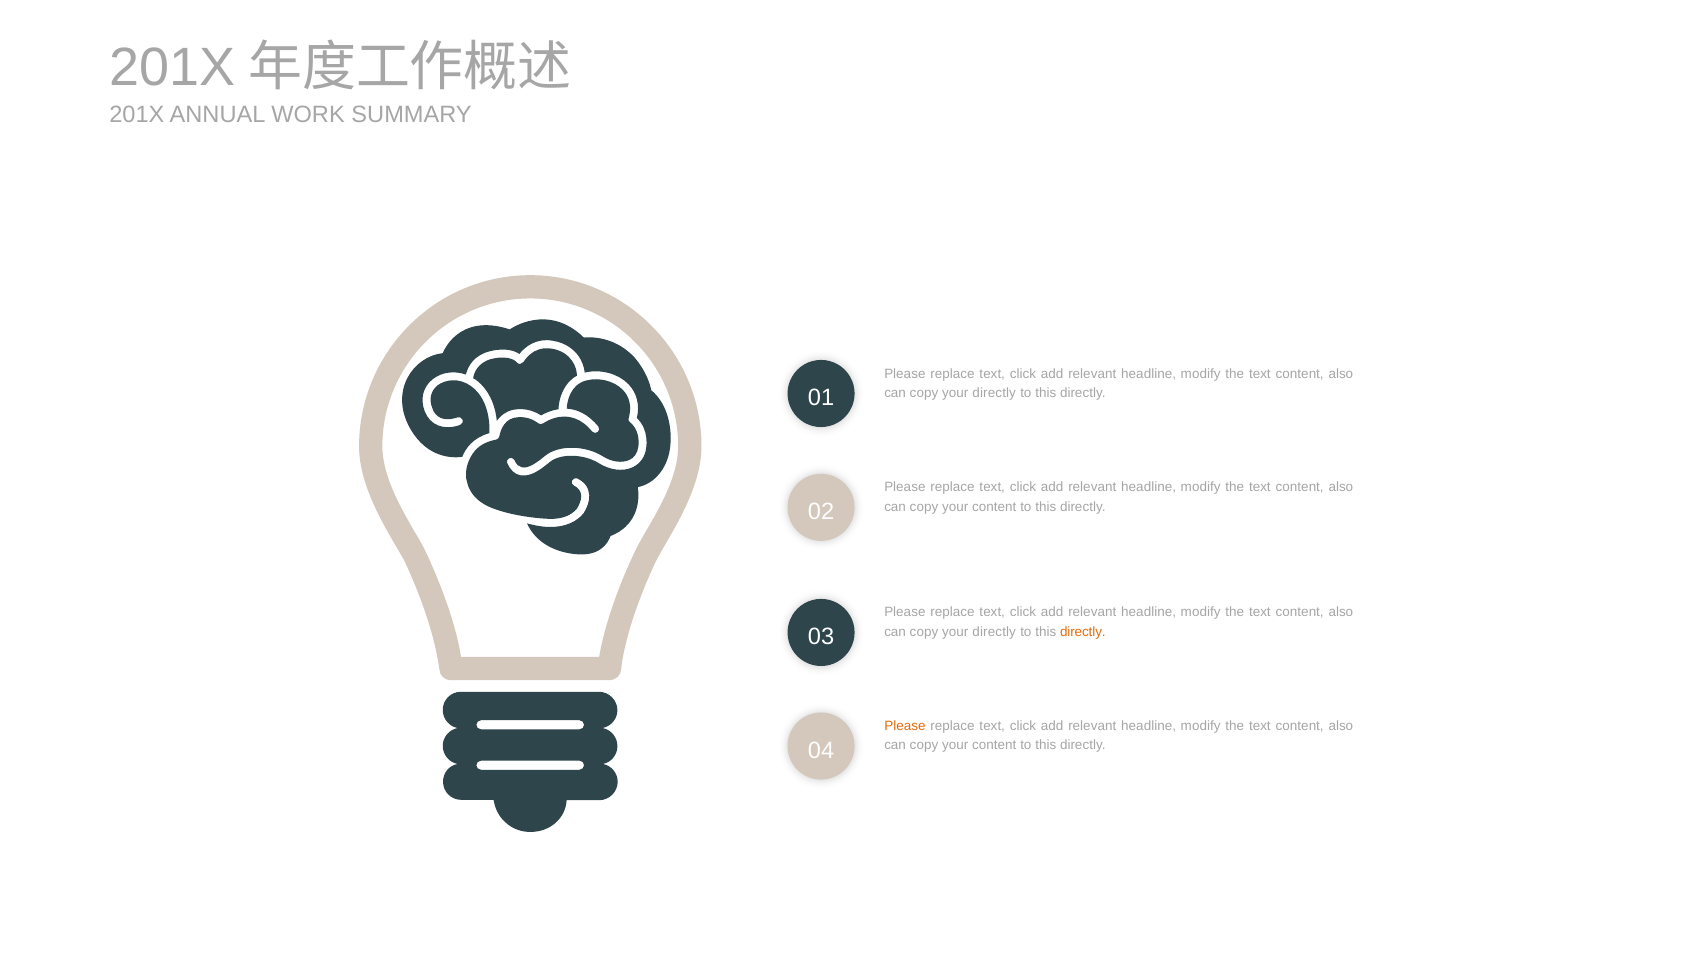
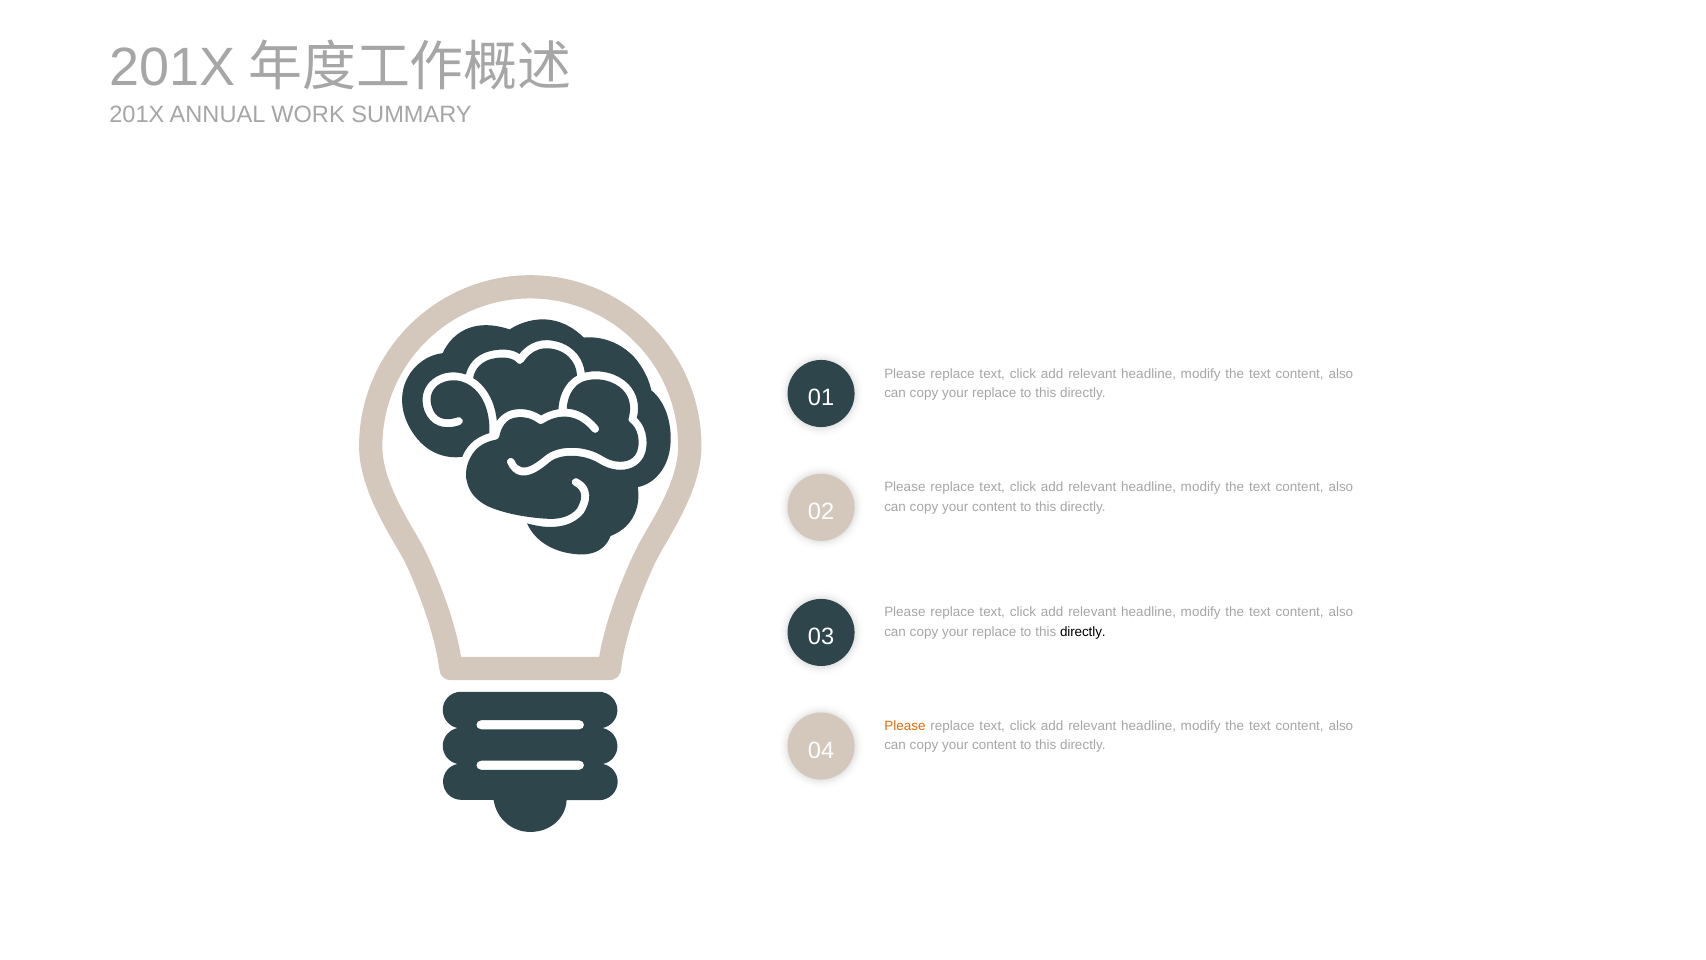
directly: directly -> replace (994, 393)
directly: directly -> replace (994, 632)
directly colour: orange -> black (1083, 632)
